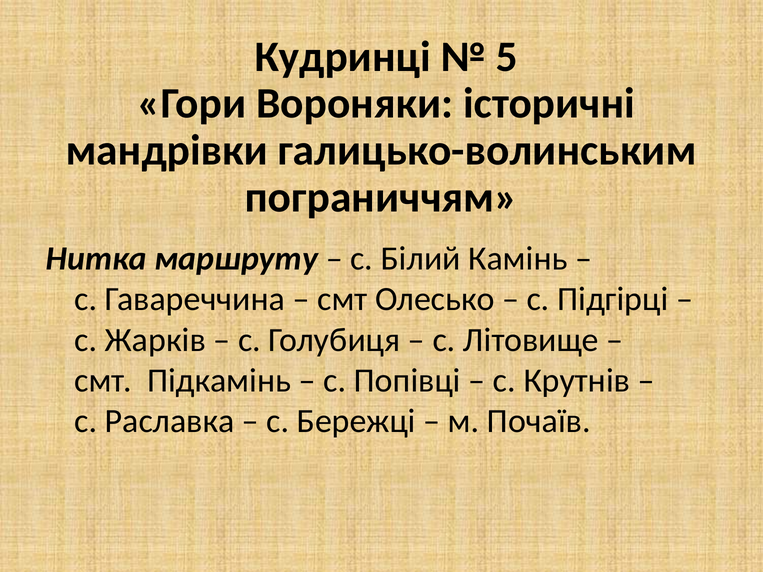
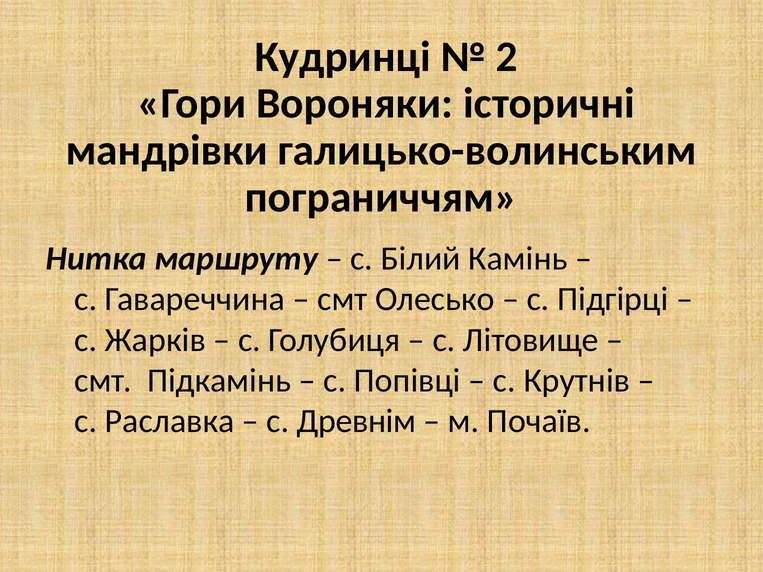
5: 5 -> 2 (507, 57)
Бережці: Бережці -> Древнім (356, 421)
